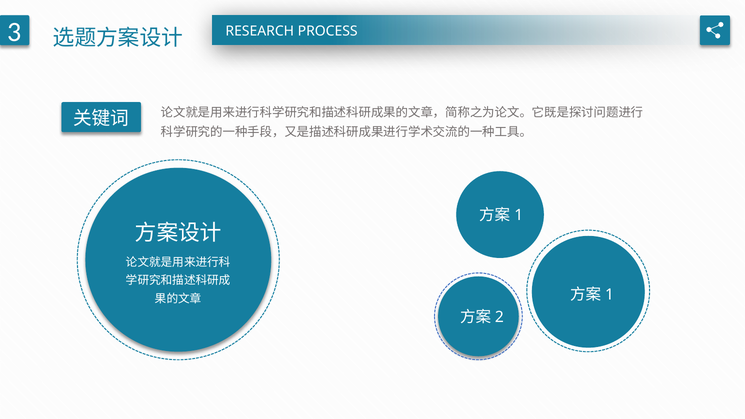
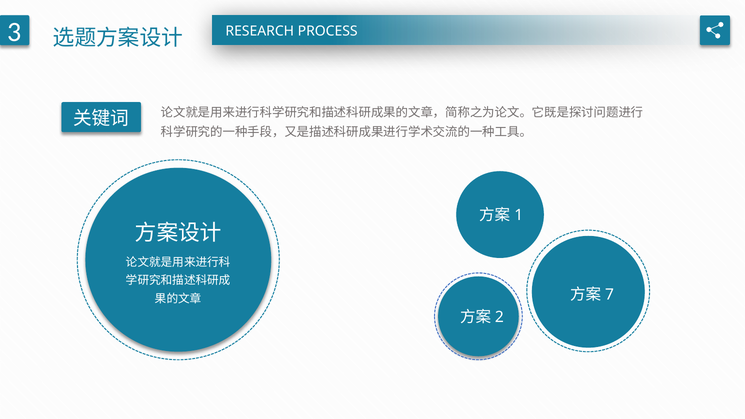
1: 1 -> 7 (610, 294)
